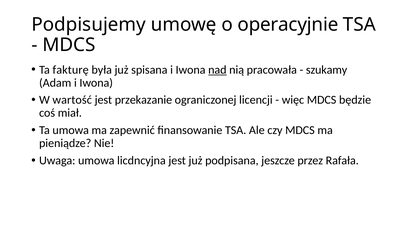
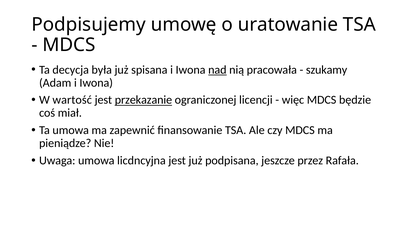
operacyjnie: operacyjnie -> uratowanie (288, 24)
fakturę: fakturę -> decycja (71, 70)
przekazanie underline: none -> present (143, 100)
